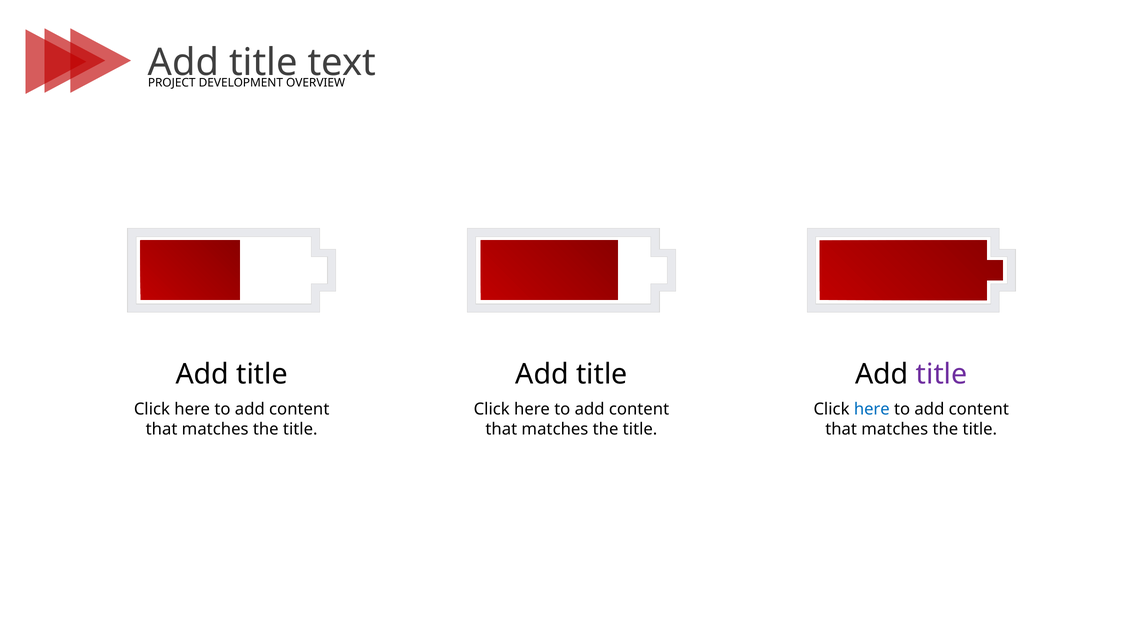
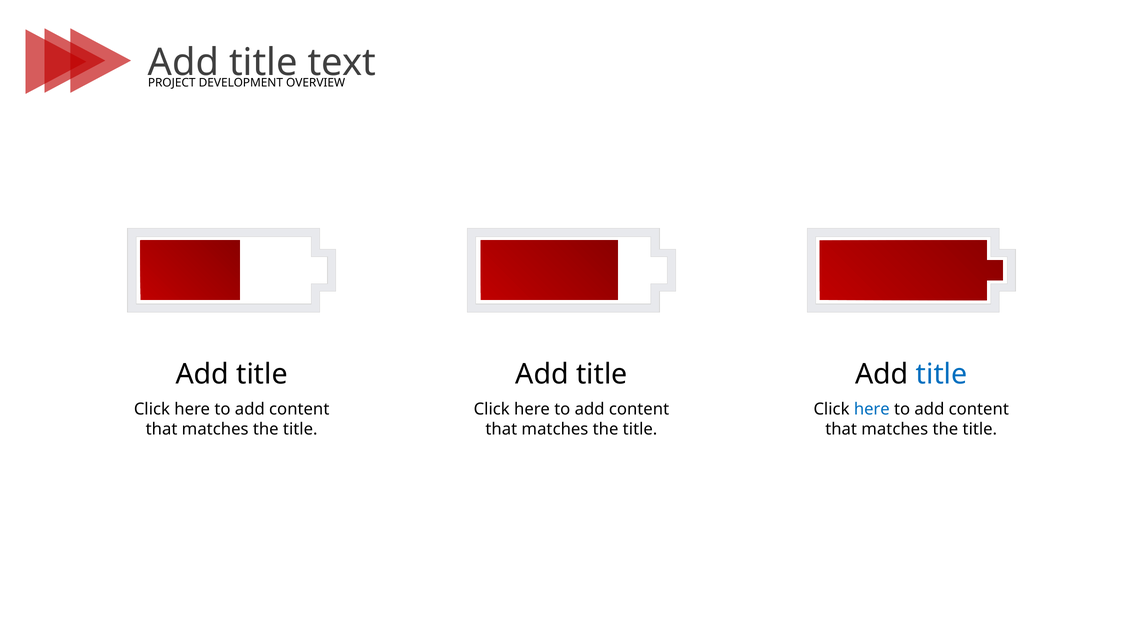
title colour: purple -> blue (942, 374)
